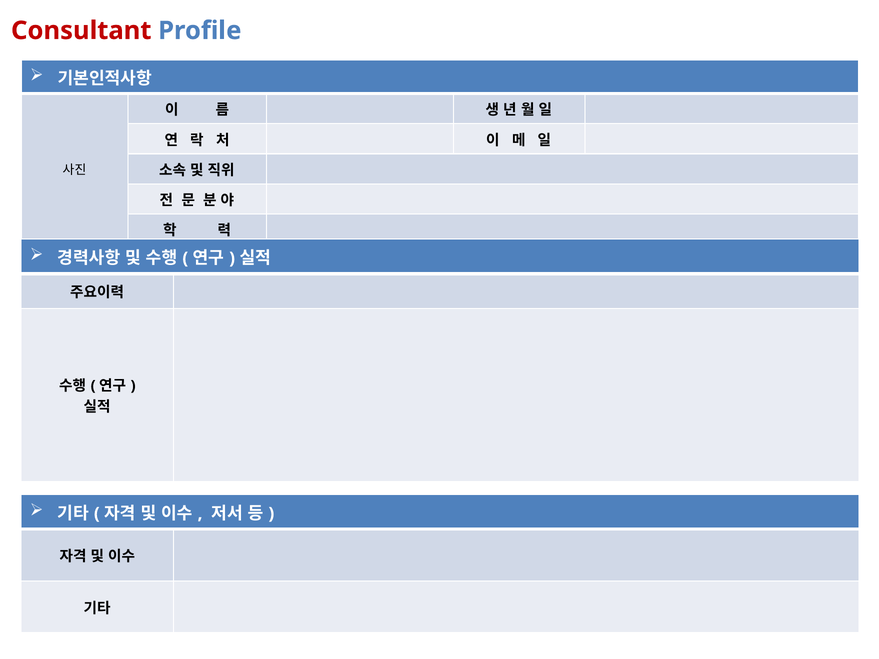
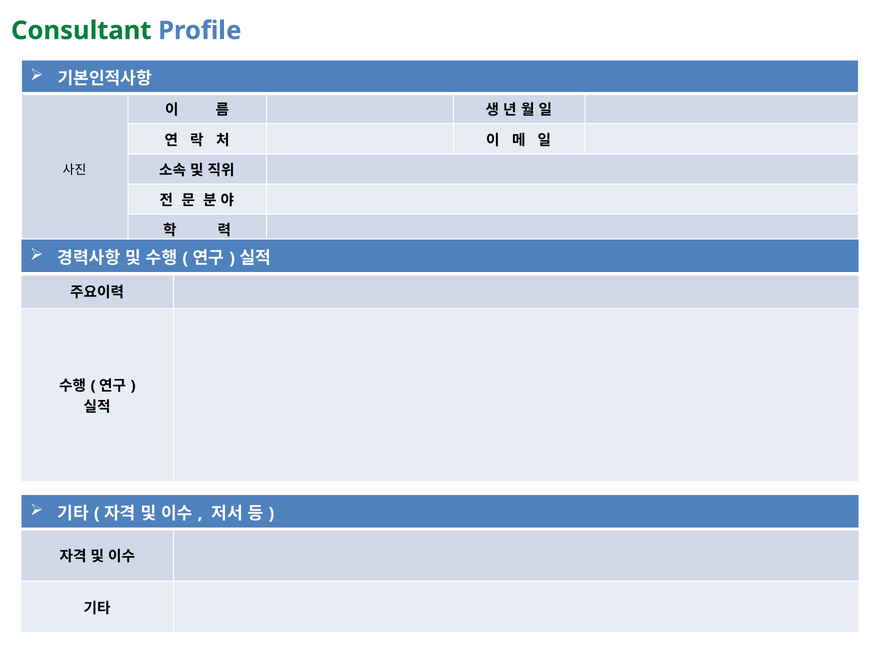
Consultant colour: red -> green (81, 31)
